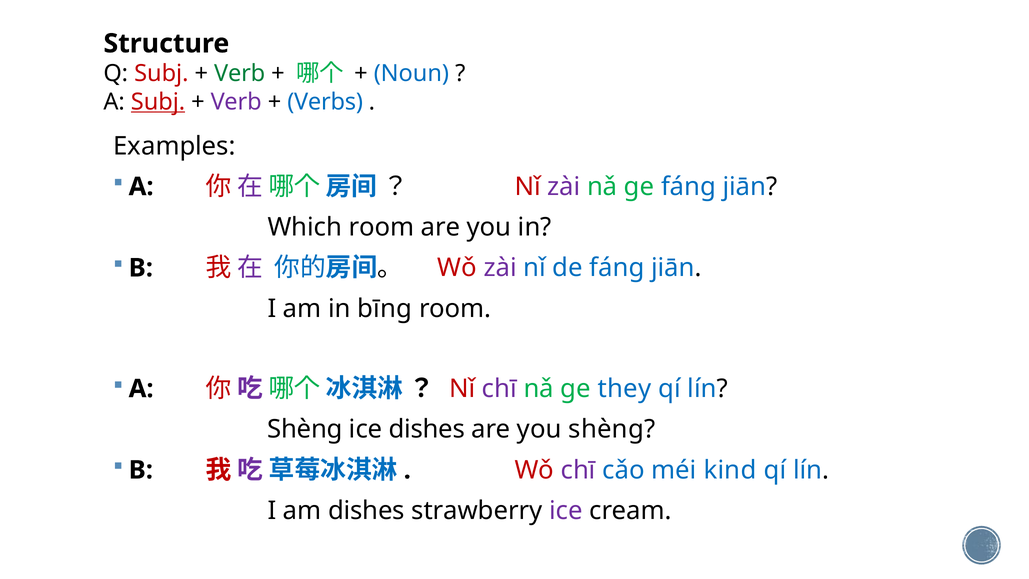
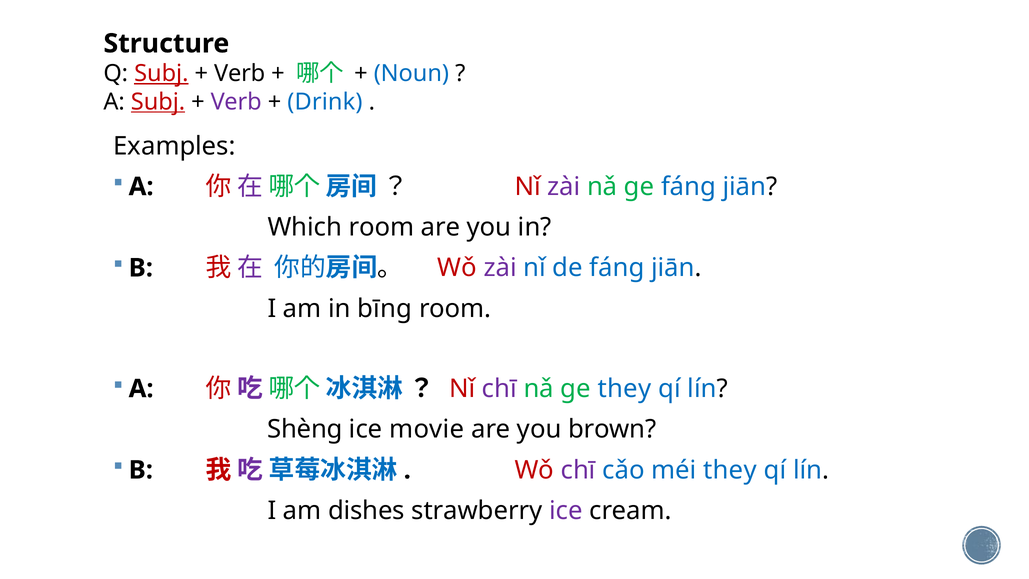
Subj underline: none -> present (161, 74)
Verb colour: green -> black (240, 74)
Verbs: Verbs -> Drink (325, 102)
ice dishes: dishes -> movie (427, 429)
you shèng: shèng -> brown (612, 429)
méi kind: kind -> they (730, 470)
